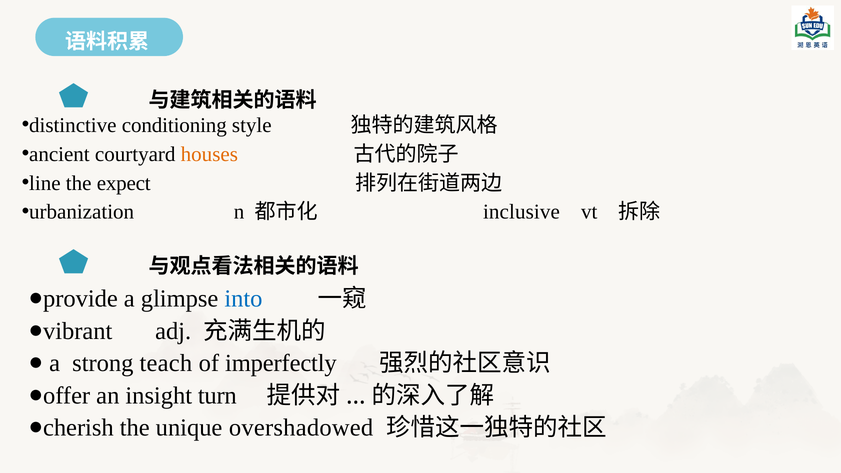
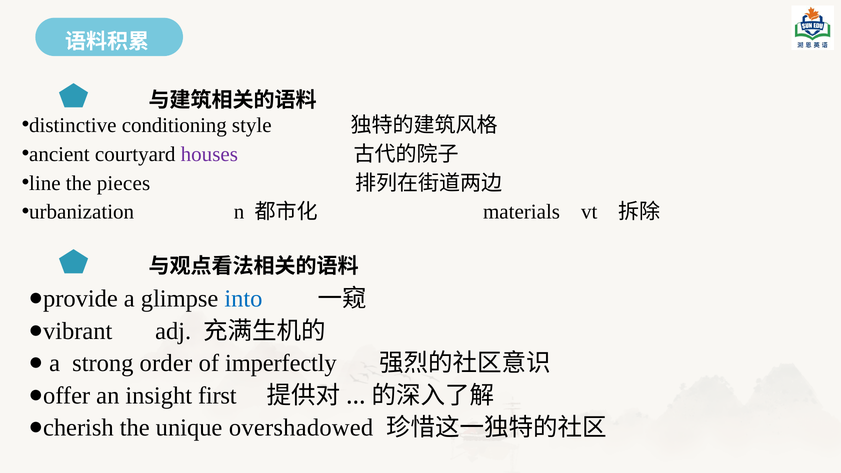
houses colour: orange -> purple (209, 154)
expect: expect -> pieces (123, 183)
inclusive: inclusive -> materials (522, 212)
teach: teach -> order (166, 363)
turn: turn -> first (217, 396)
